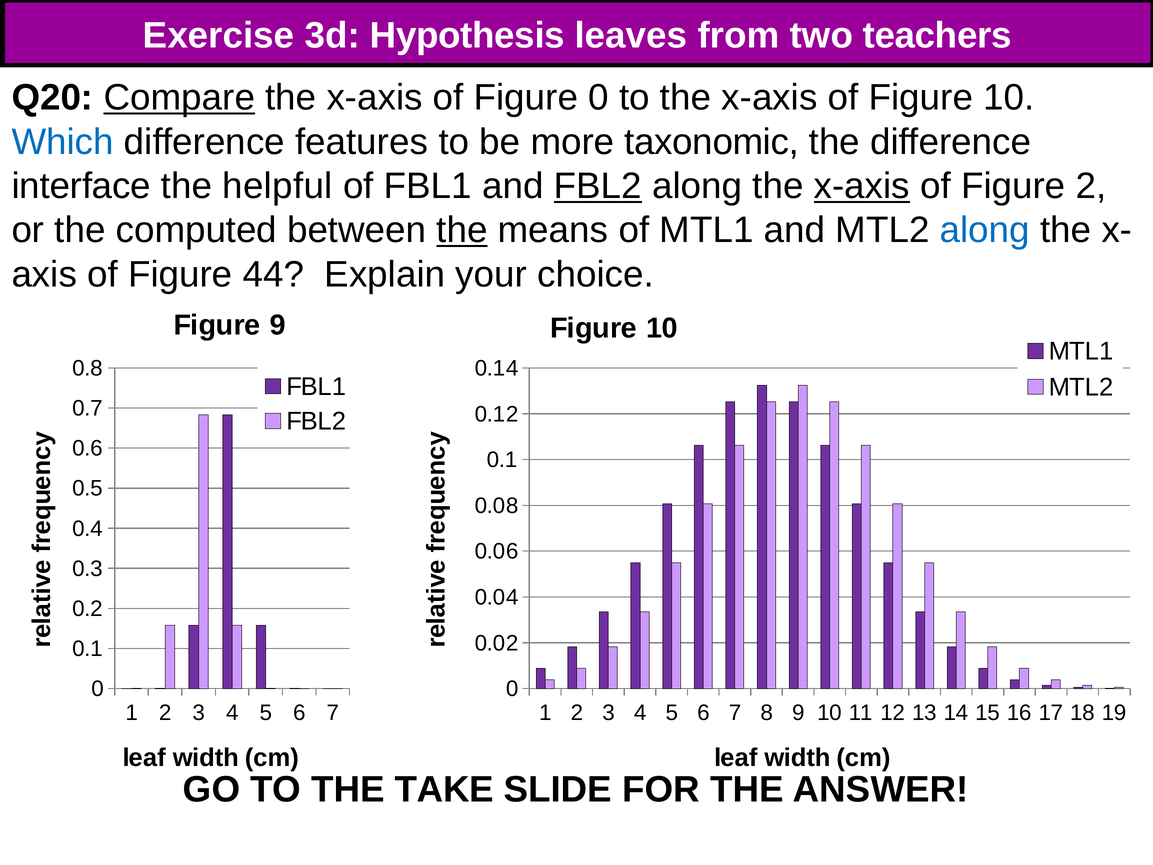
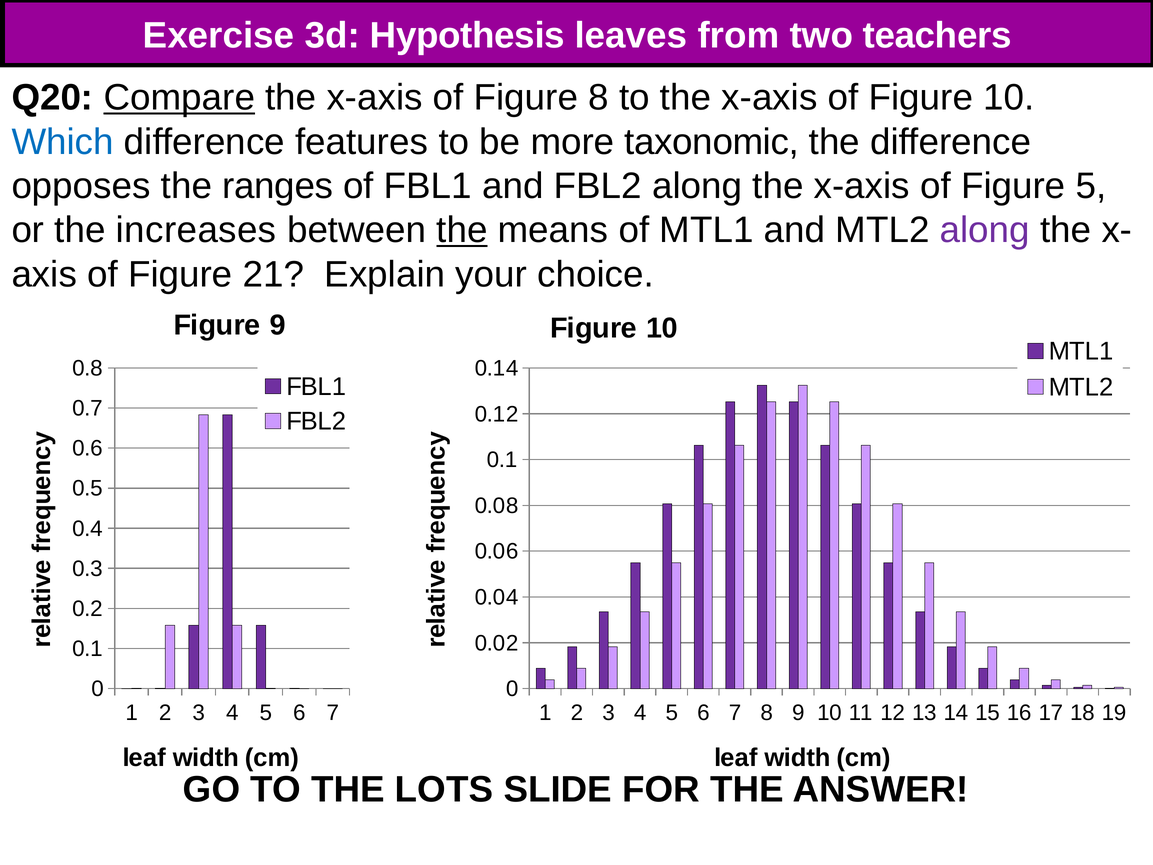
Figure 0: 0 -> 8 (599, 98)
interface: interface -> opposes (81, 186)
helpful: helpful -> ranges (278, 186)
FBL2 underline: present -> none (598, 186)
x-axis underline: present -> none (862, 186)
Figure 2: 2 -> 5 (1091, 186)
computed: computed -> increases (196, 230)
along colour: blue -> purple (985, 230)
44: 44 -> 21 (273, 274)
TAKE: TAKE -> LOTS (444, 790)
